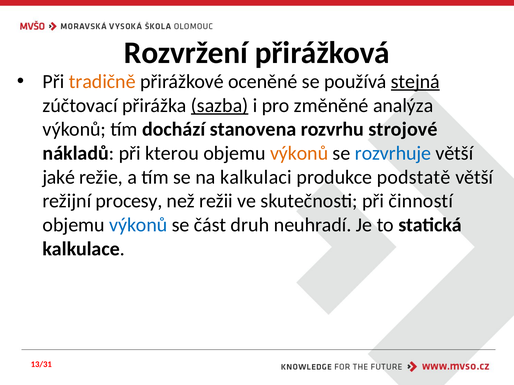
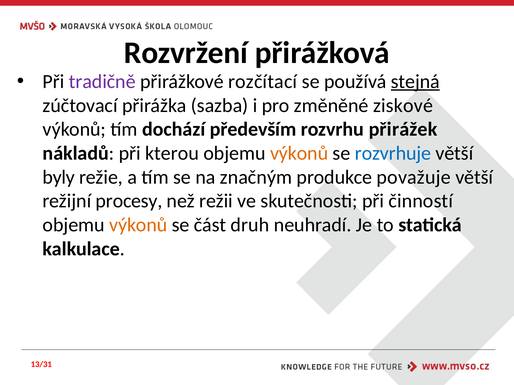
tradičně colour: orange -> purple (102, 82)
oceněné: oceněné -> rozčítací (263, 82)
sazba underline: present -> none (220, 106)
analýza: analýza -> ziskové (403, 106)
stanovena: stanovena -> především (253, 129)
strojové: strojové -> přirážek (403, 129)
jaké: jaké -> byly (59, 177)
kalkulaci: kalkulaci -> značným (256, 177)
podstatě: podstatě -> považuje (414, 177)
výkonů colour: blue -> orange (138, 225)
